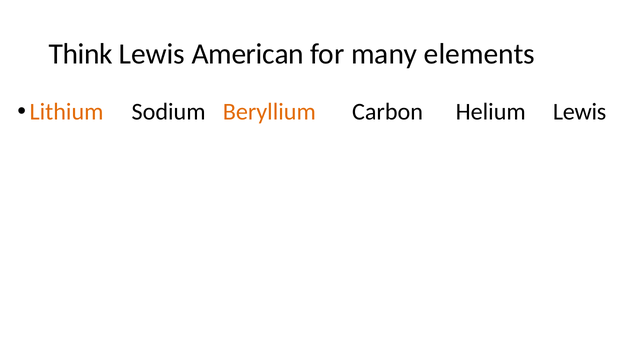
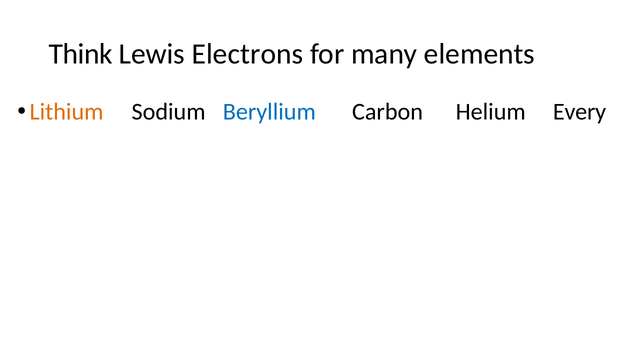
American: American -> Electrons (247, 54)
Beryllium colour: orange -> blue (269, 112)
Helium Lewis: Lewis -> Every (580, 112)
